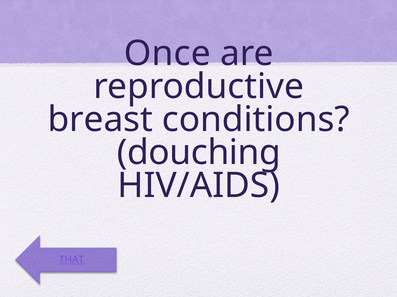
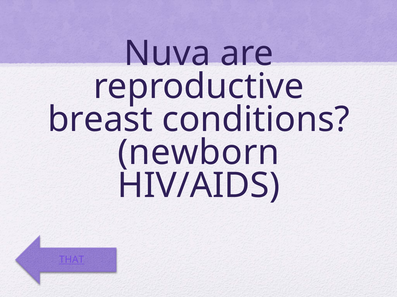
Once: Once -> Nuva (167, 54)
douching: douching -> newborn (199, 153)
